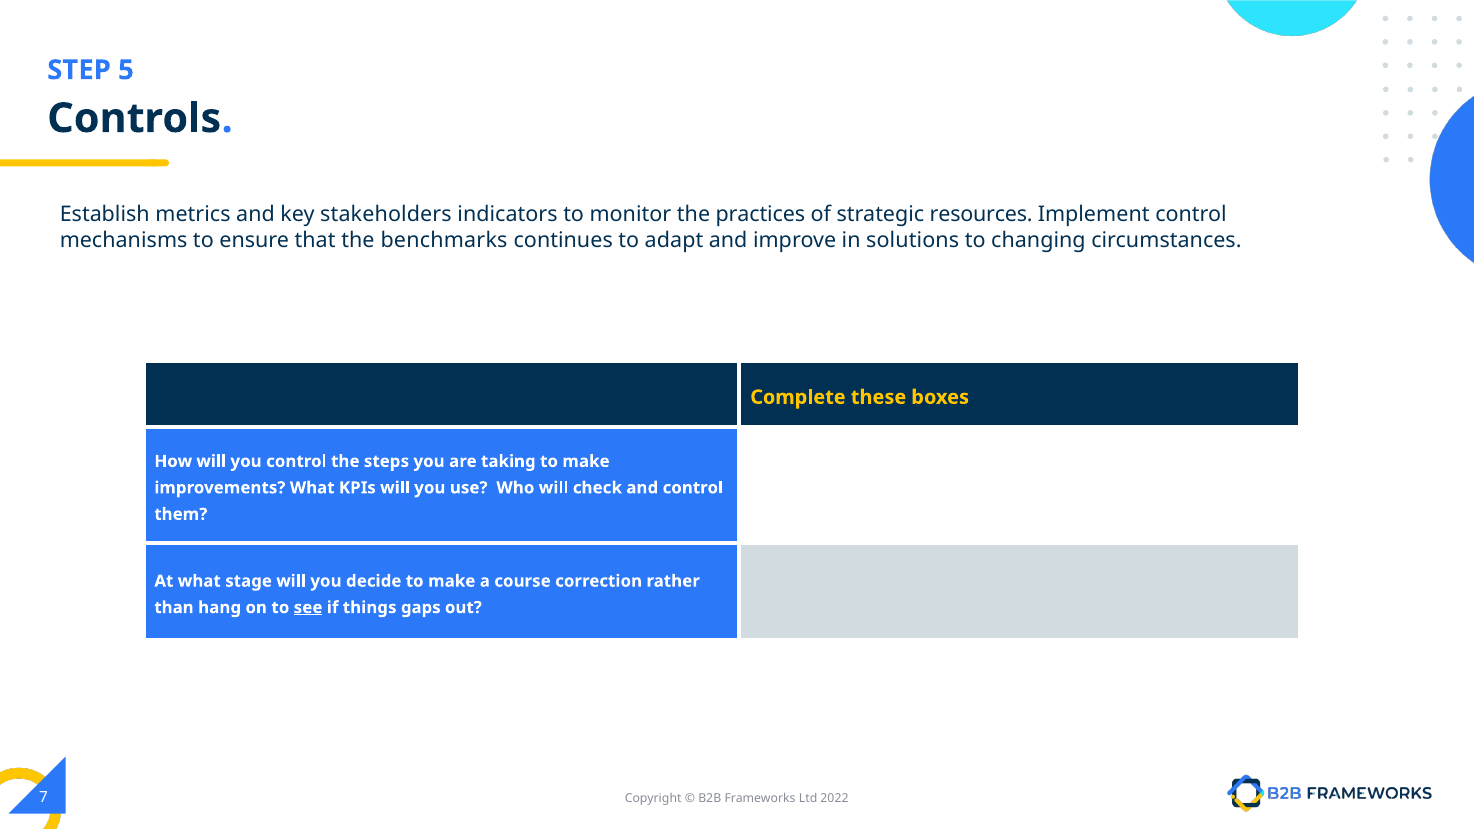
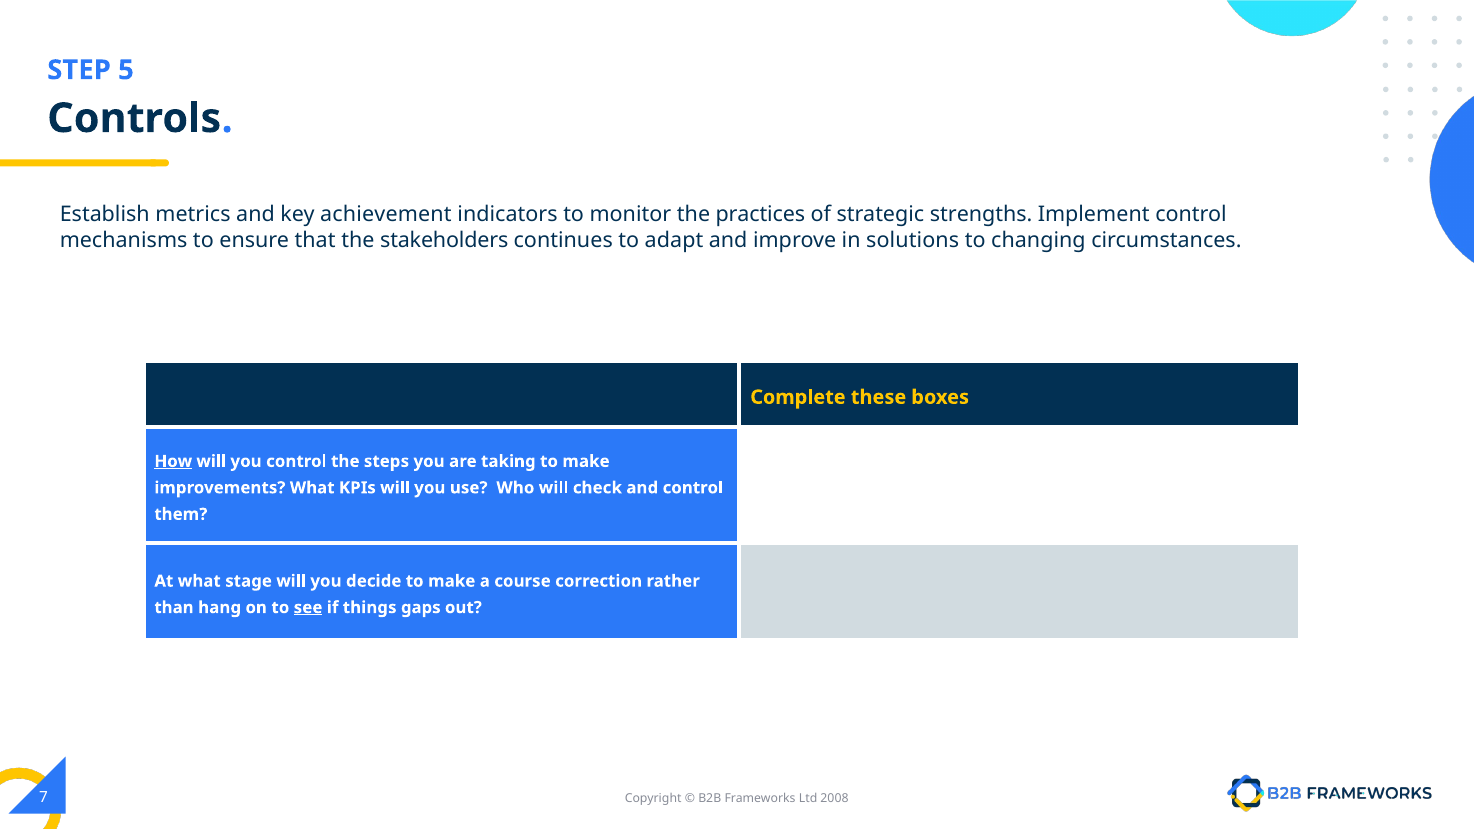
stakeholders: stakeholders -> achievement (386, 214)
resources: resources -> strengths (981, 214)
benchmarks: benchmarks -> stakeholders (444, 240)
How underline: none -> present (173, 461)
2022: 2022 -> 2008 (834, 799)
